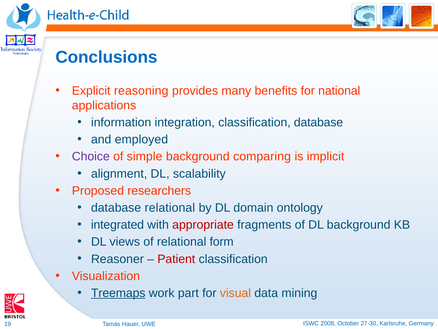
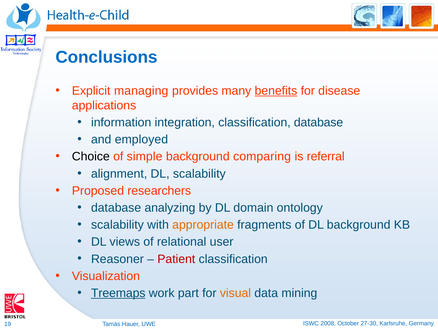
reasoning: reasoning -> managing (141, 91)
benefits underline: none -> present (276, 91)
national: national -> disease (339, 91)
Choice colour: purple -> black (91, 156)
implicit: implicit -> referral (326, 156)
database relational: relational -> analyzing (170, 207)
integrated: integrated -> scalability (117, 225)
appropriate colour: red -> orange (203, 225)
form: form -> user (222, 242)
